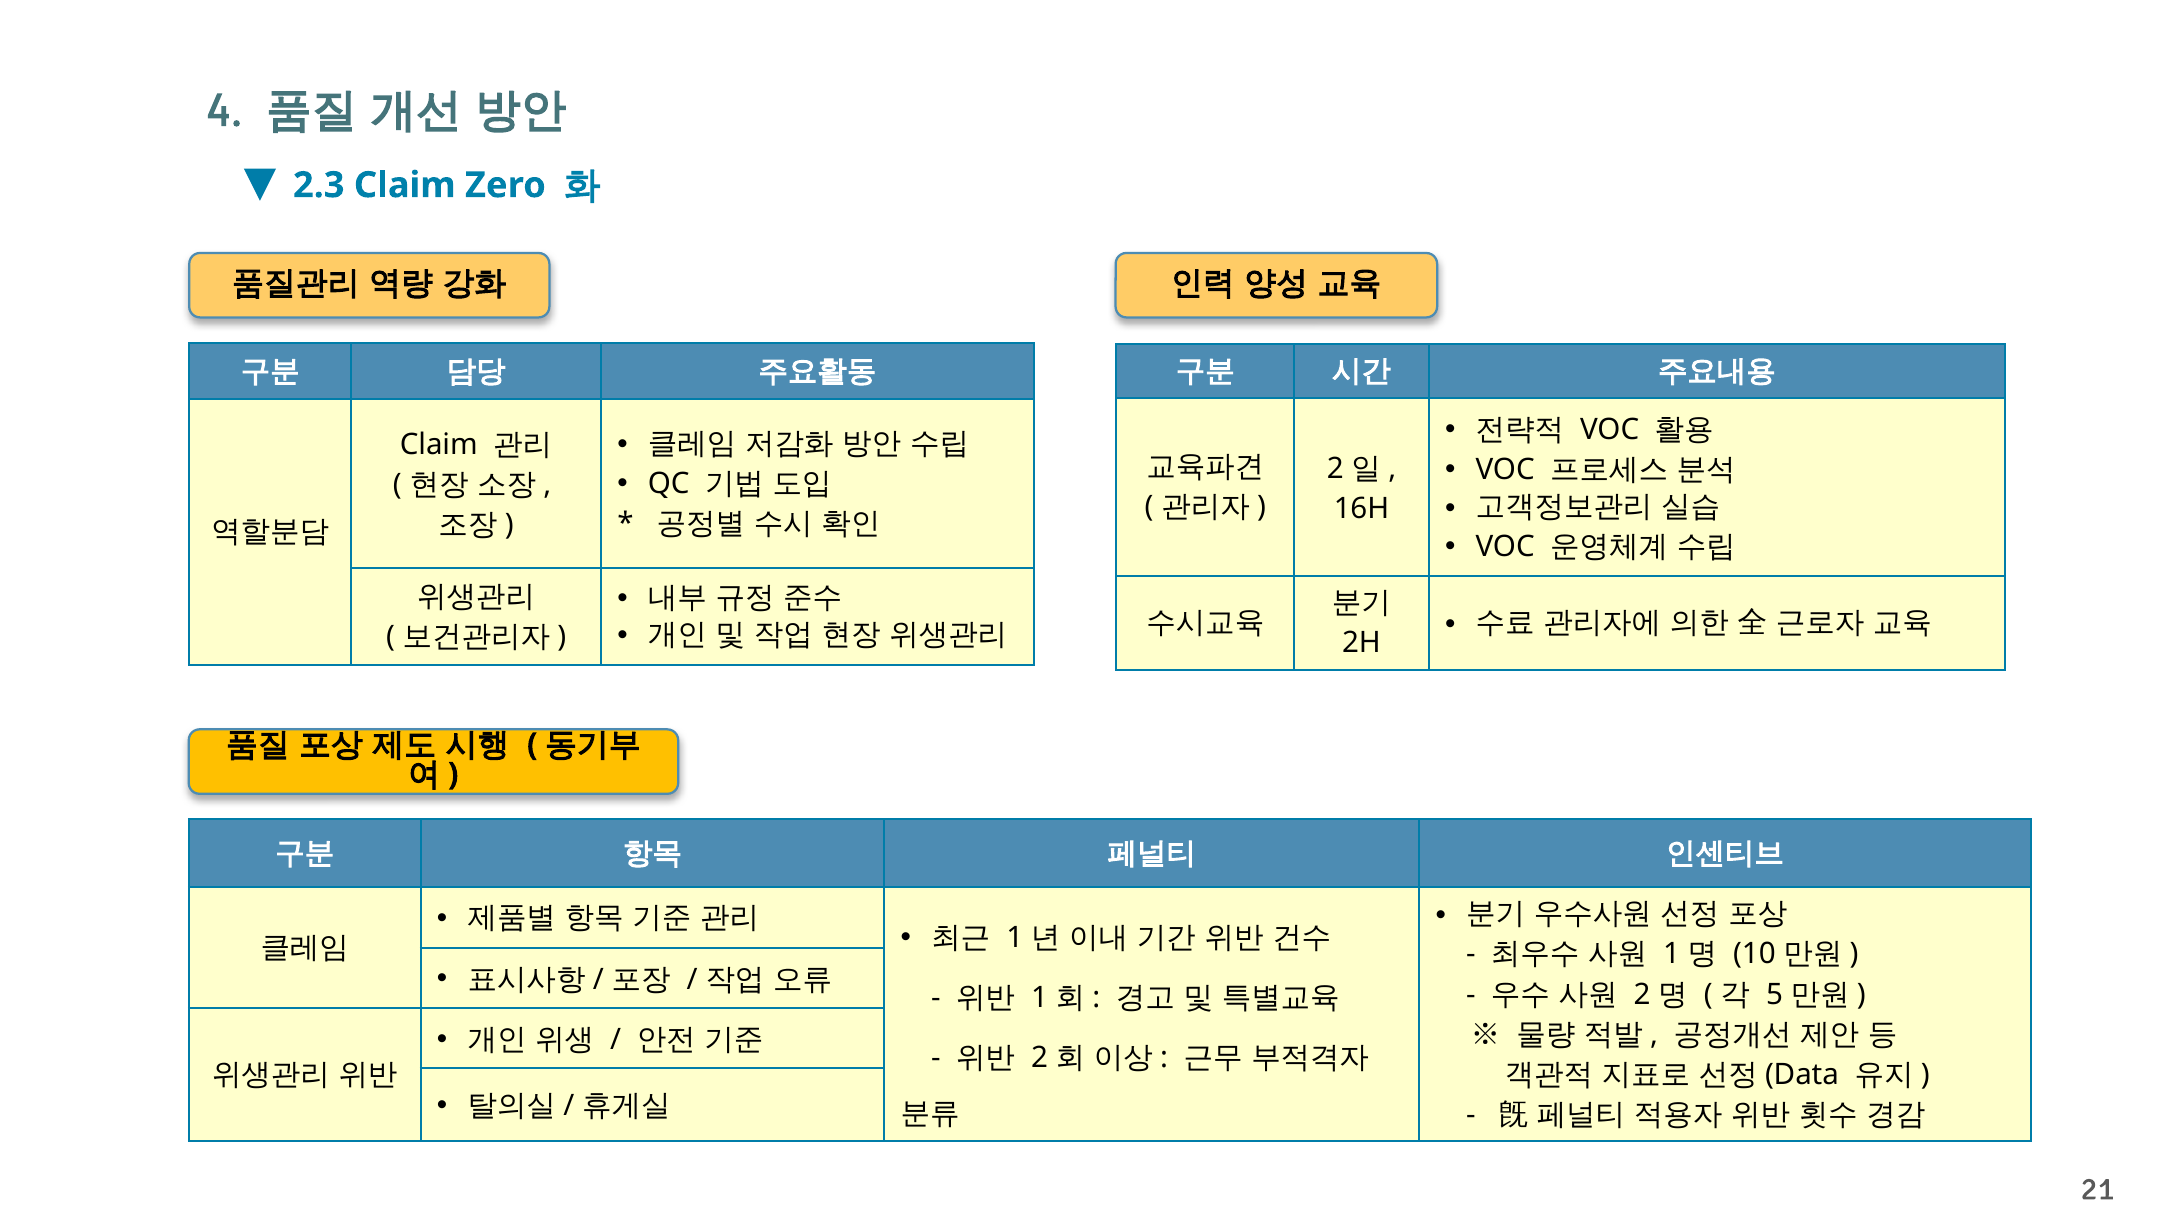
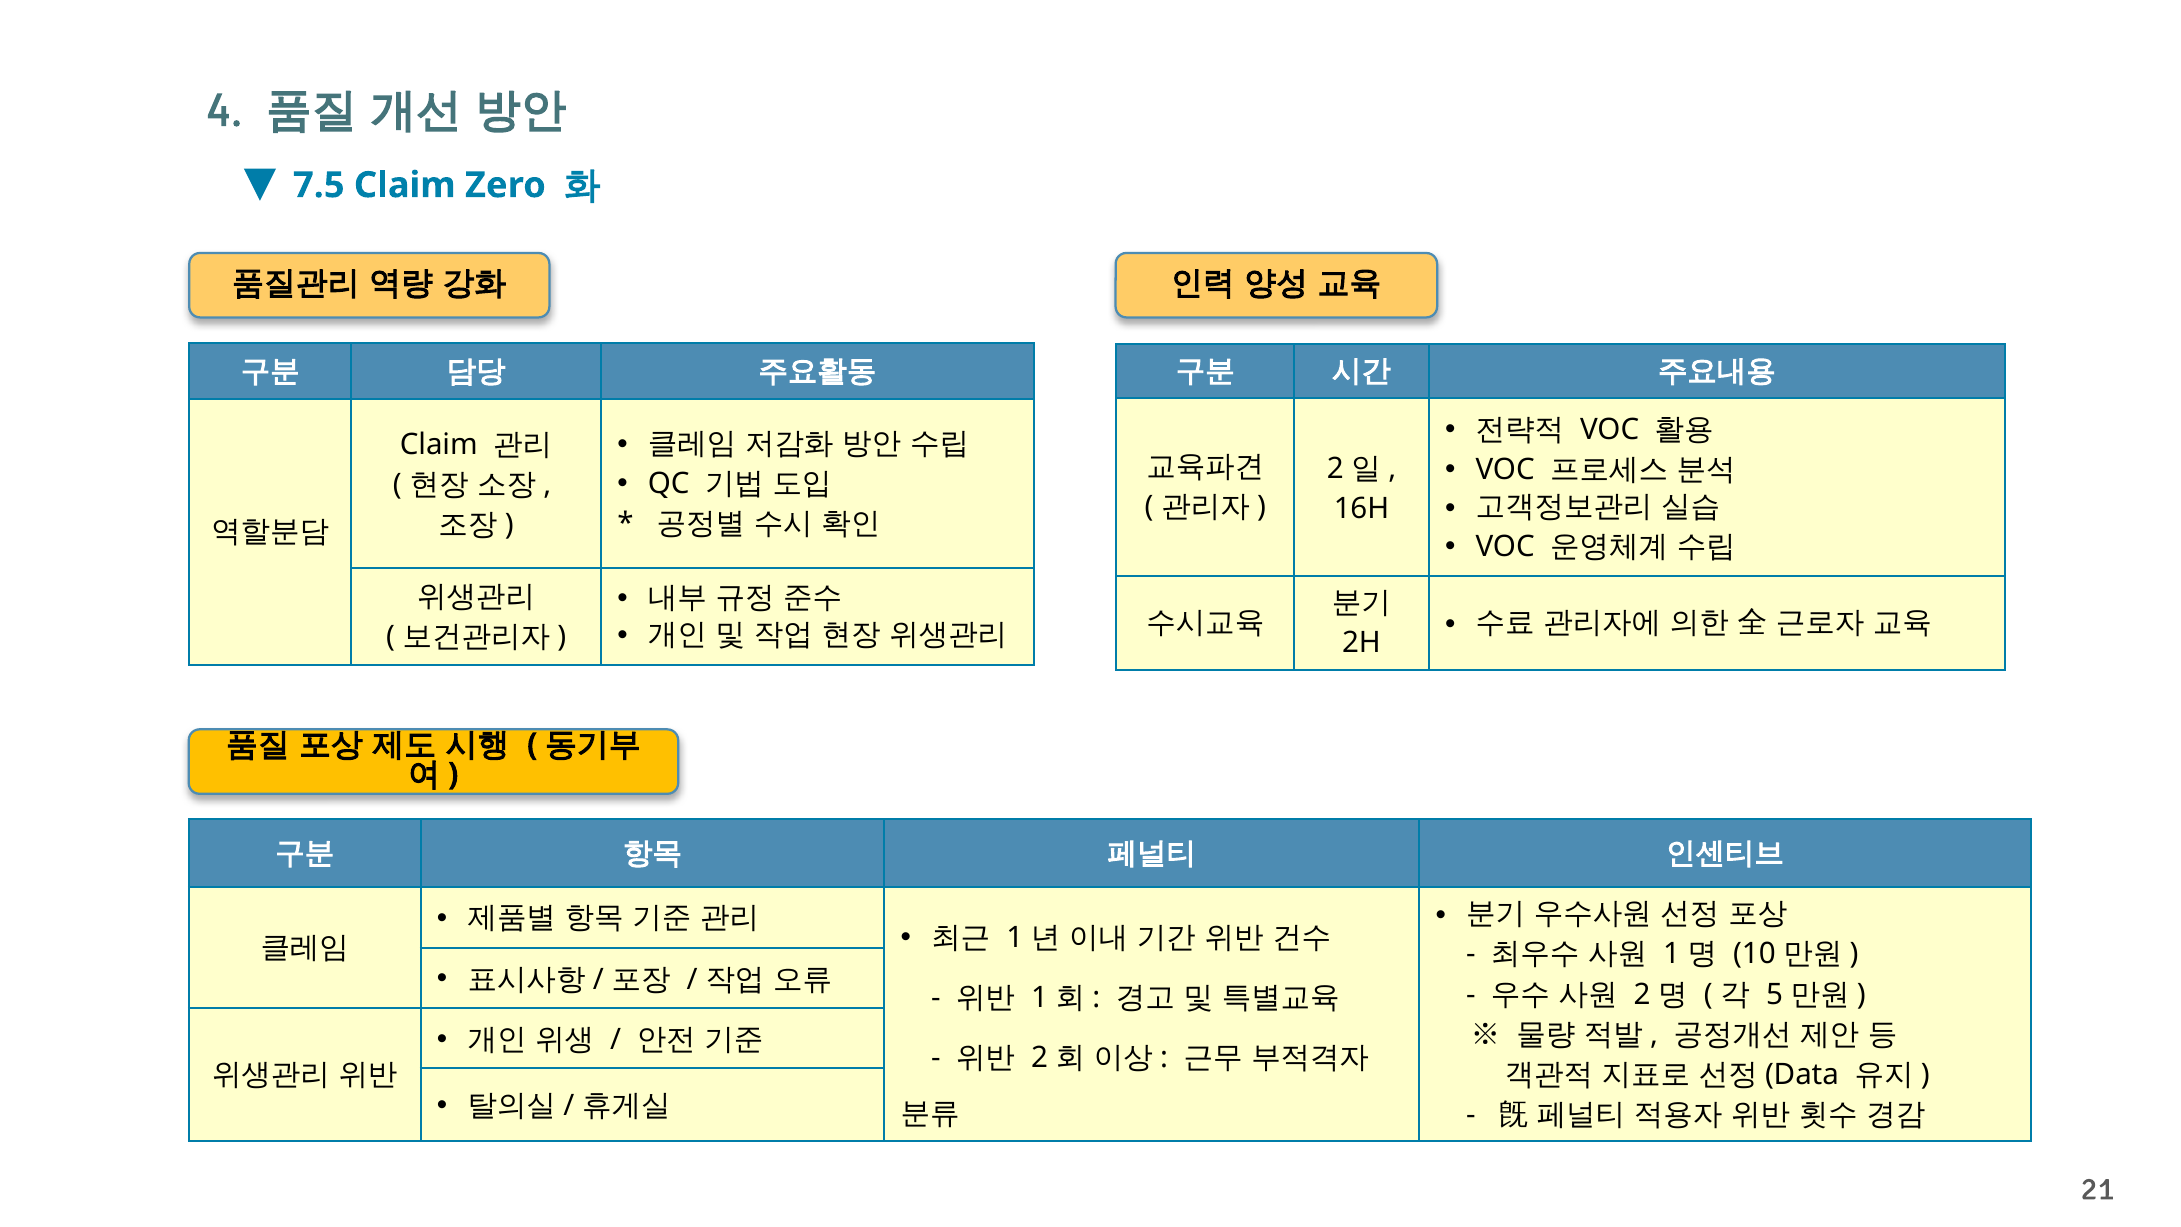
2.3: 2.3 -> 7.5 (319, 185)
